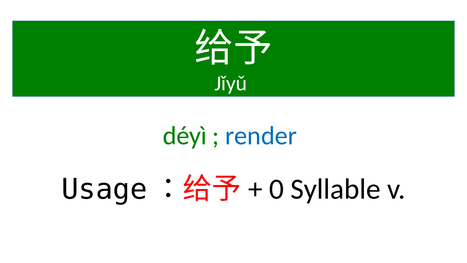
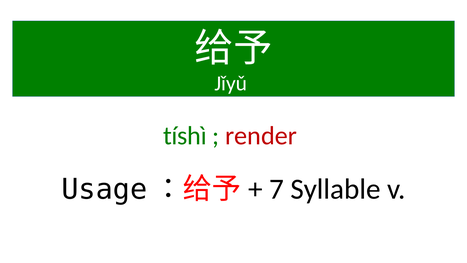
déyì: déyì -> tíshì (185, 136)
render colour: blue -> red (261, 136)
0: 0 -> 7 (277, 189)
